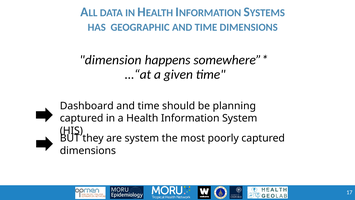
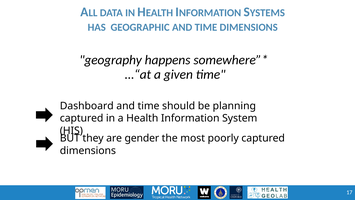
dimension: dimension -> geography (111, 60)
are system: system -> gender (142, 138)
